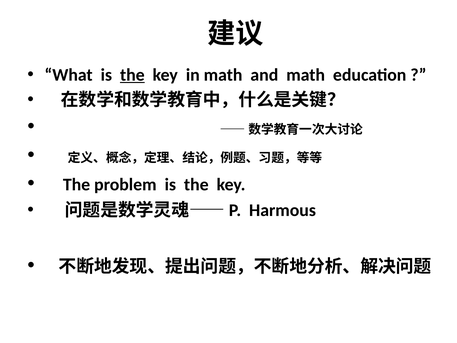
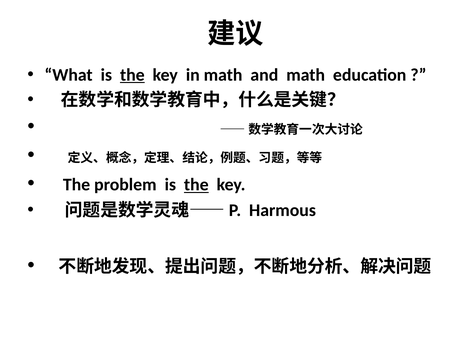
the underline: none -> present (196, 185)
